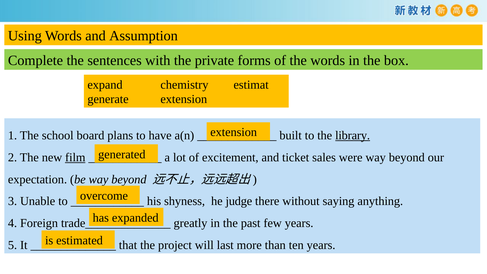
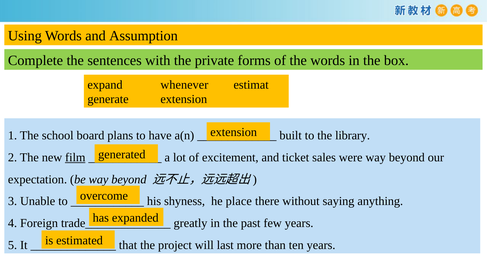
chemistry: chemistry -> whenever (184, 85)
library underline: present -> none (353, 135)
judge: judge -> place (239, 201)
